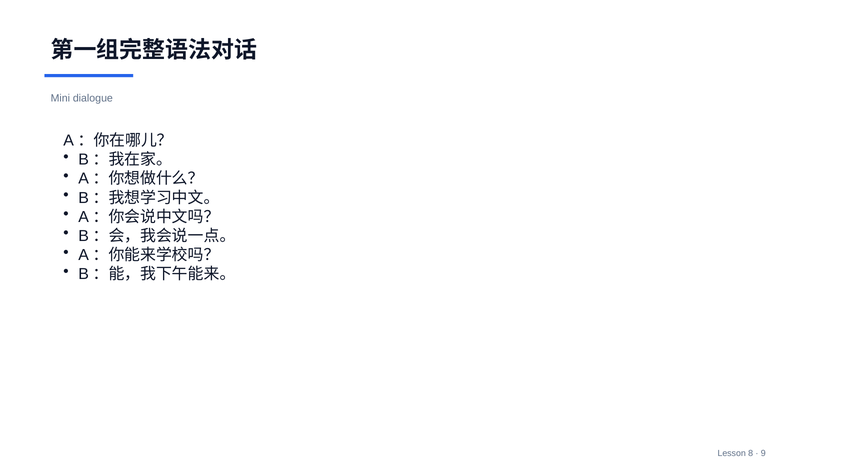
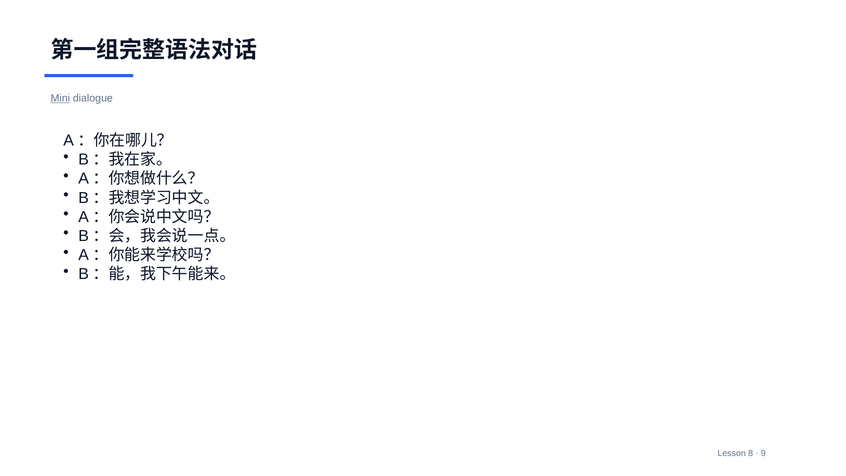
Mini underline: none -> present (60, 98)
